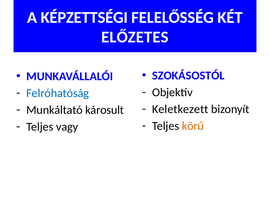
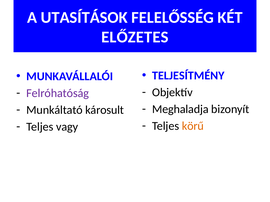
KÉPZETTSÉGI: KÉPZETTSÉGI -> UTASÍTÁSOK (84, 17)
SZOKÁSOSTÓL: SZOKÁSOSTÓL -> TELJESÍTMÉNY (188, 76)
Felróhatóság colour: blue -> purple (58, 93)
Keletkezett: Keletkezett -> Meghaladja (180, 109)
